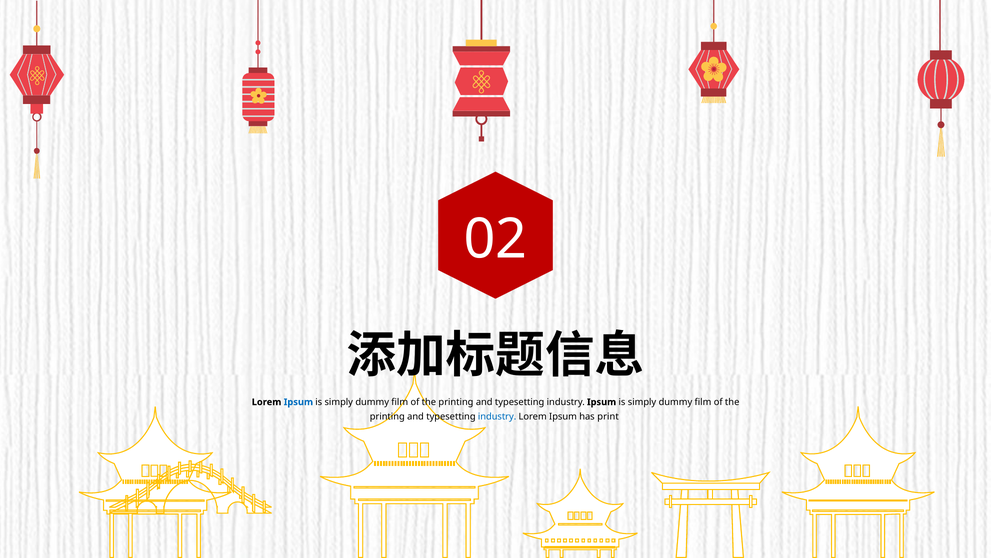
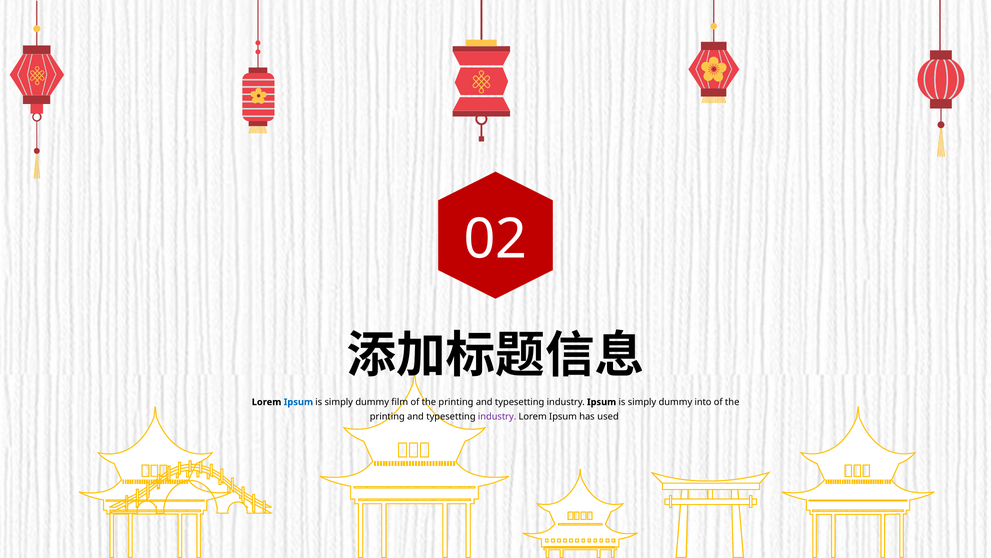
film: film -> into (703, 402)
industry colour: blue -> purple (497, 416)
print: print -> used (608, 416)
